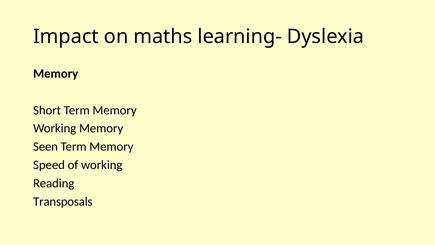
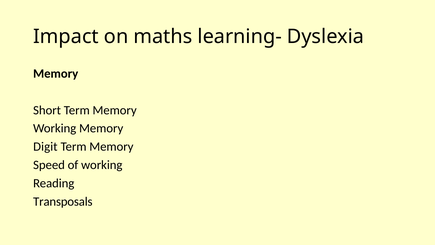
Seen: Seen -> Digit (45, 147)
